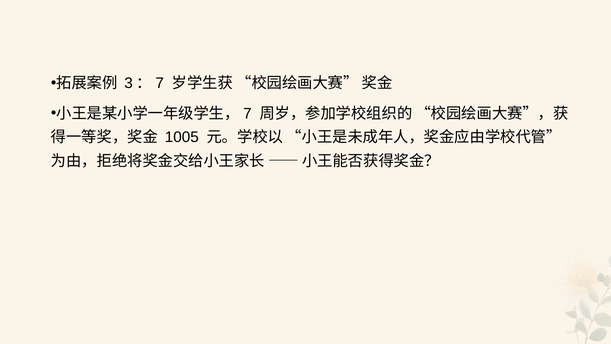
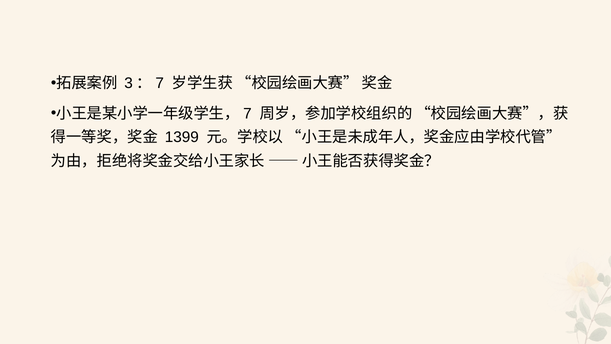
1005: 1005 -> 1399 (182, 137)
